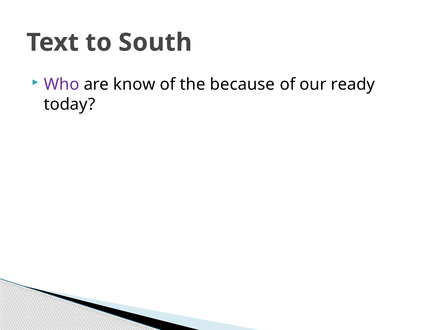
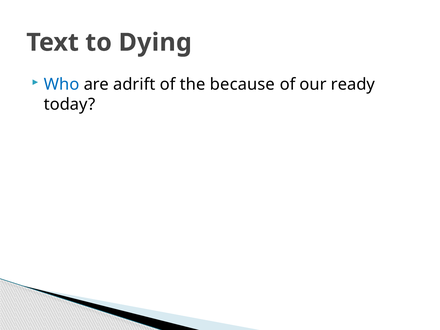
South: South -> Dying (155, 42)
Who colour: purple -> blue (62, 85)
know: know -> adrift (134, 85)
